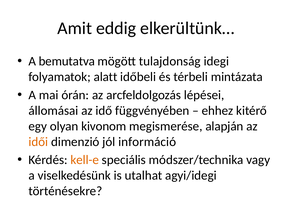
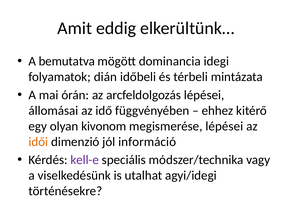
tulajdonság: tulajdonság -> dominancia (170, 61)
alatt: alatt -> dián (105, 77)
megismerése alapján: alapján -> lépései (224, 126)
kell-e colour: orange -> purple (85, 160)
